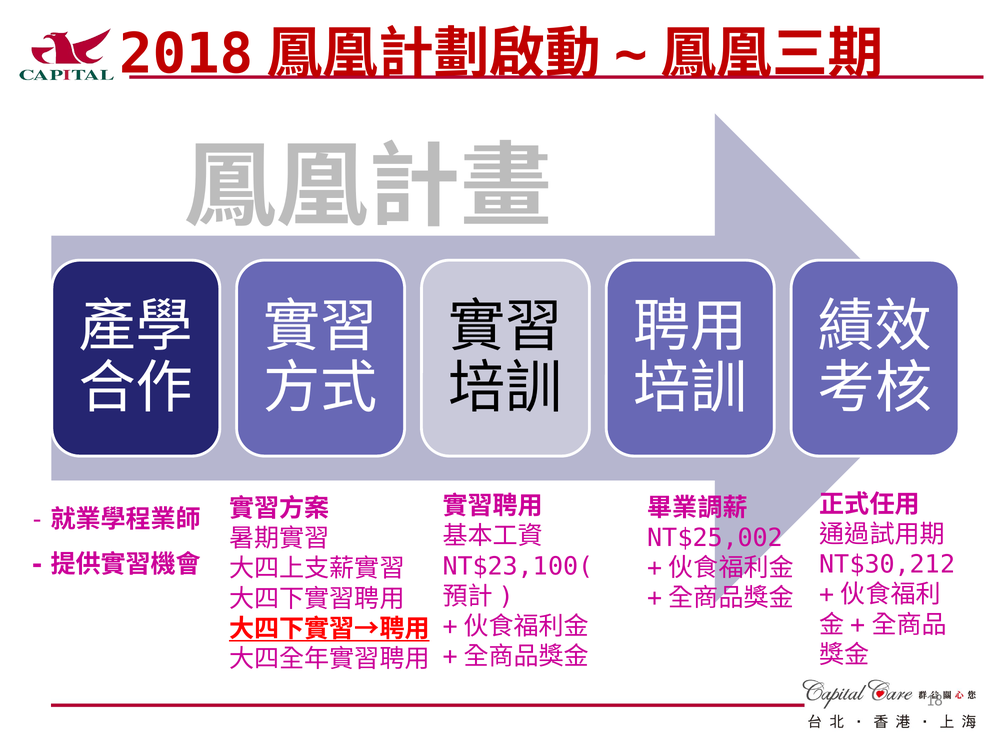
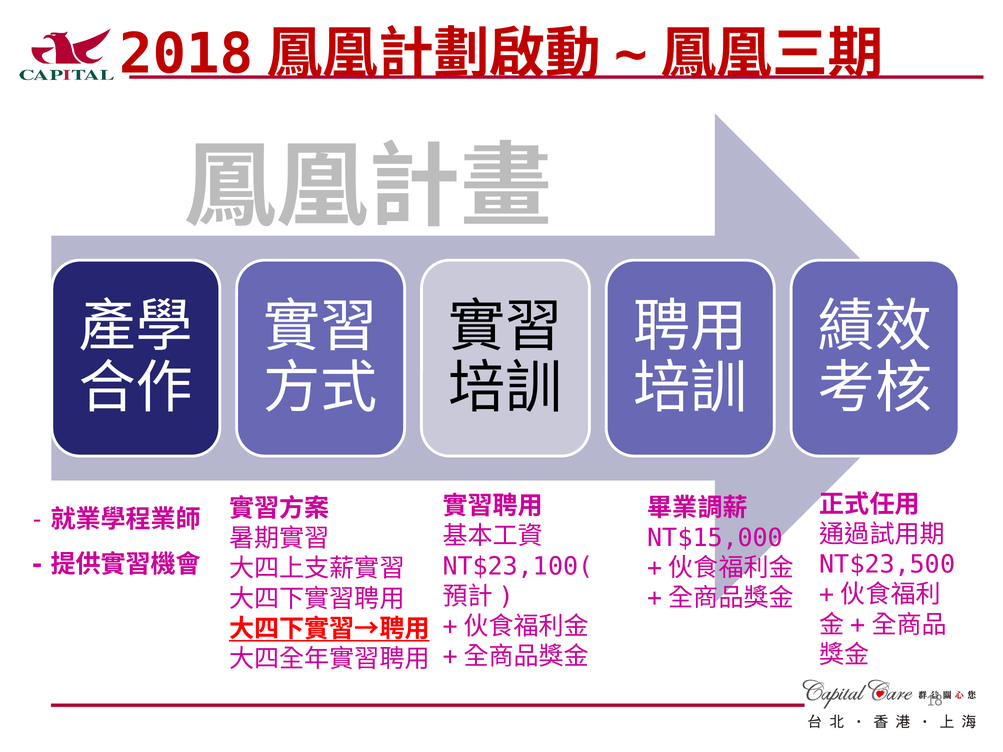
NT$25,002: NT$25,002 -> NT$15,000 (715, 538)
NT$30,212: NT$30,212 -> NT$23,500 (887, 565)
